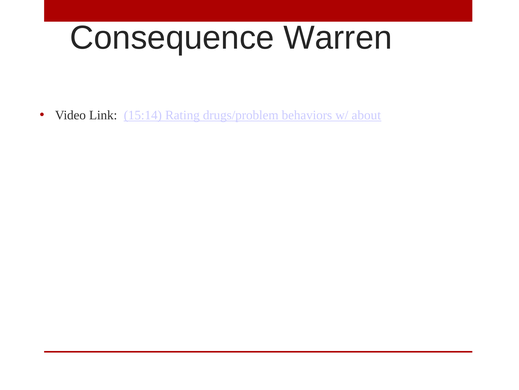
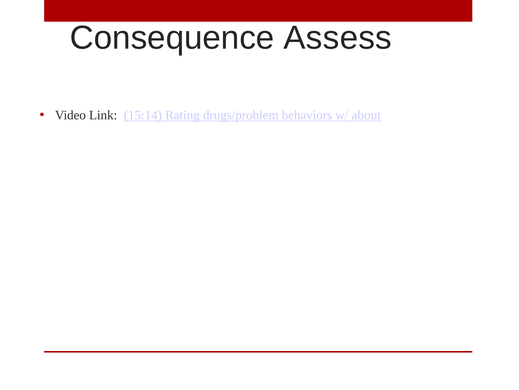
Warren: Warren -> Assess (338, 38)
